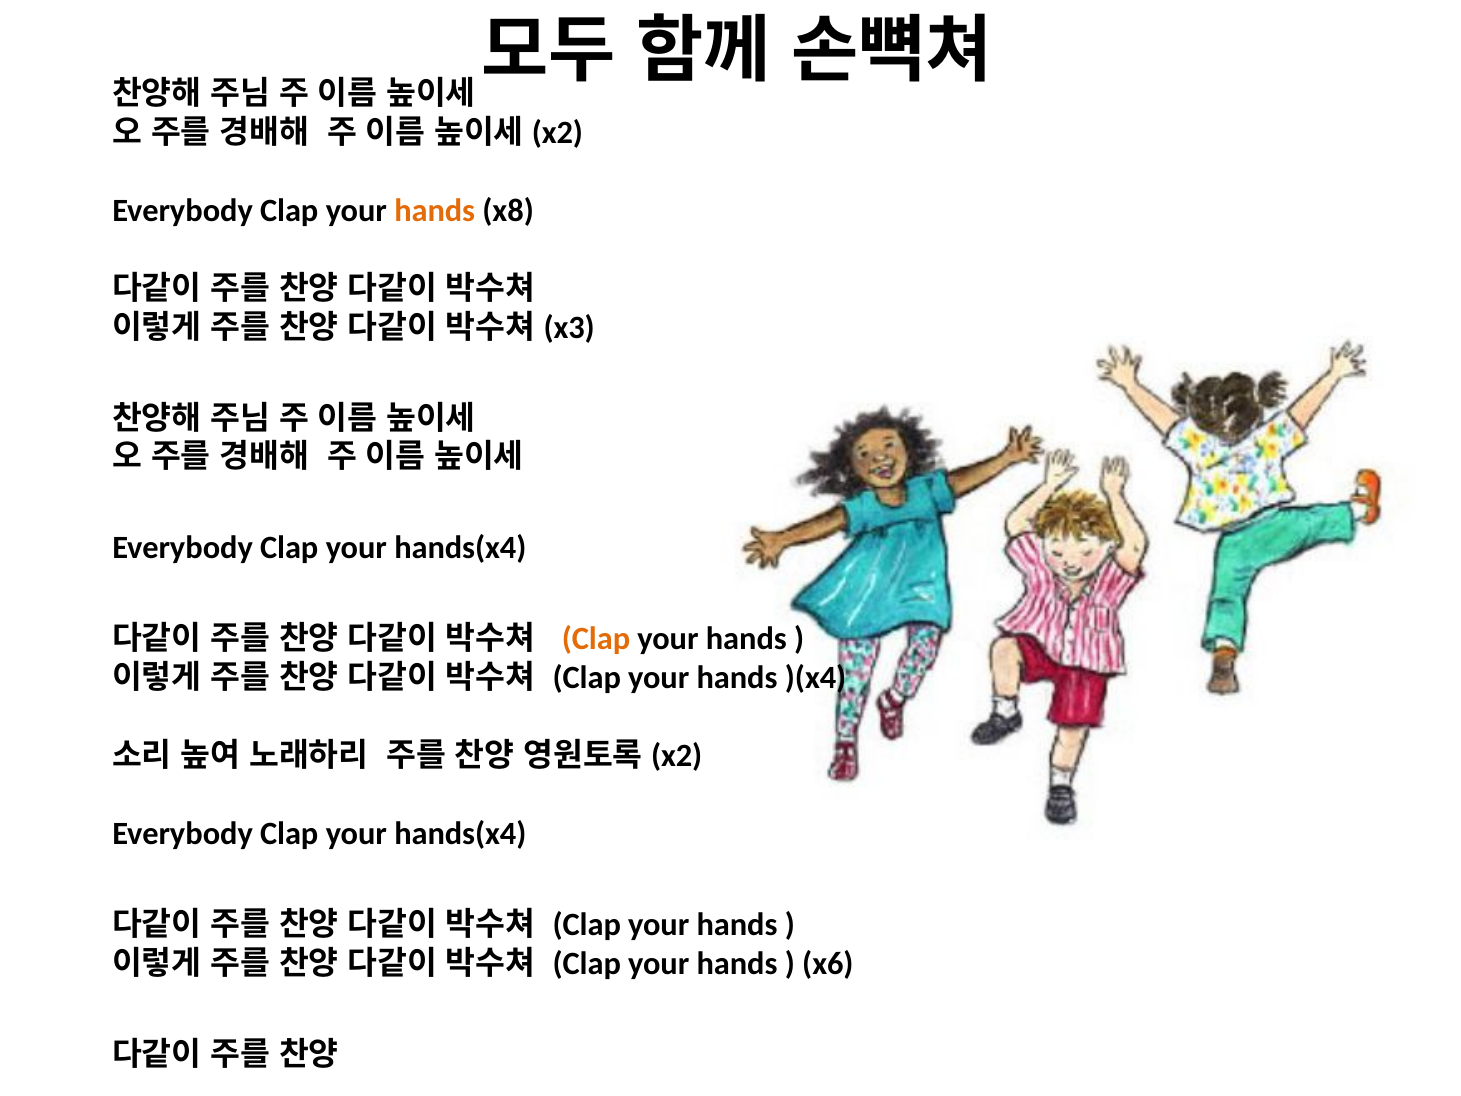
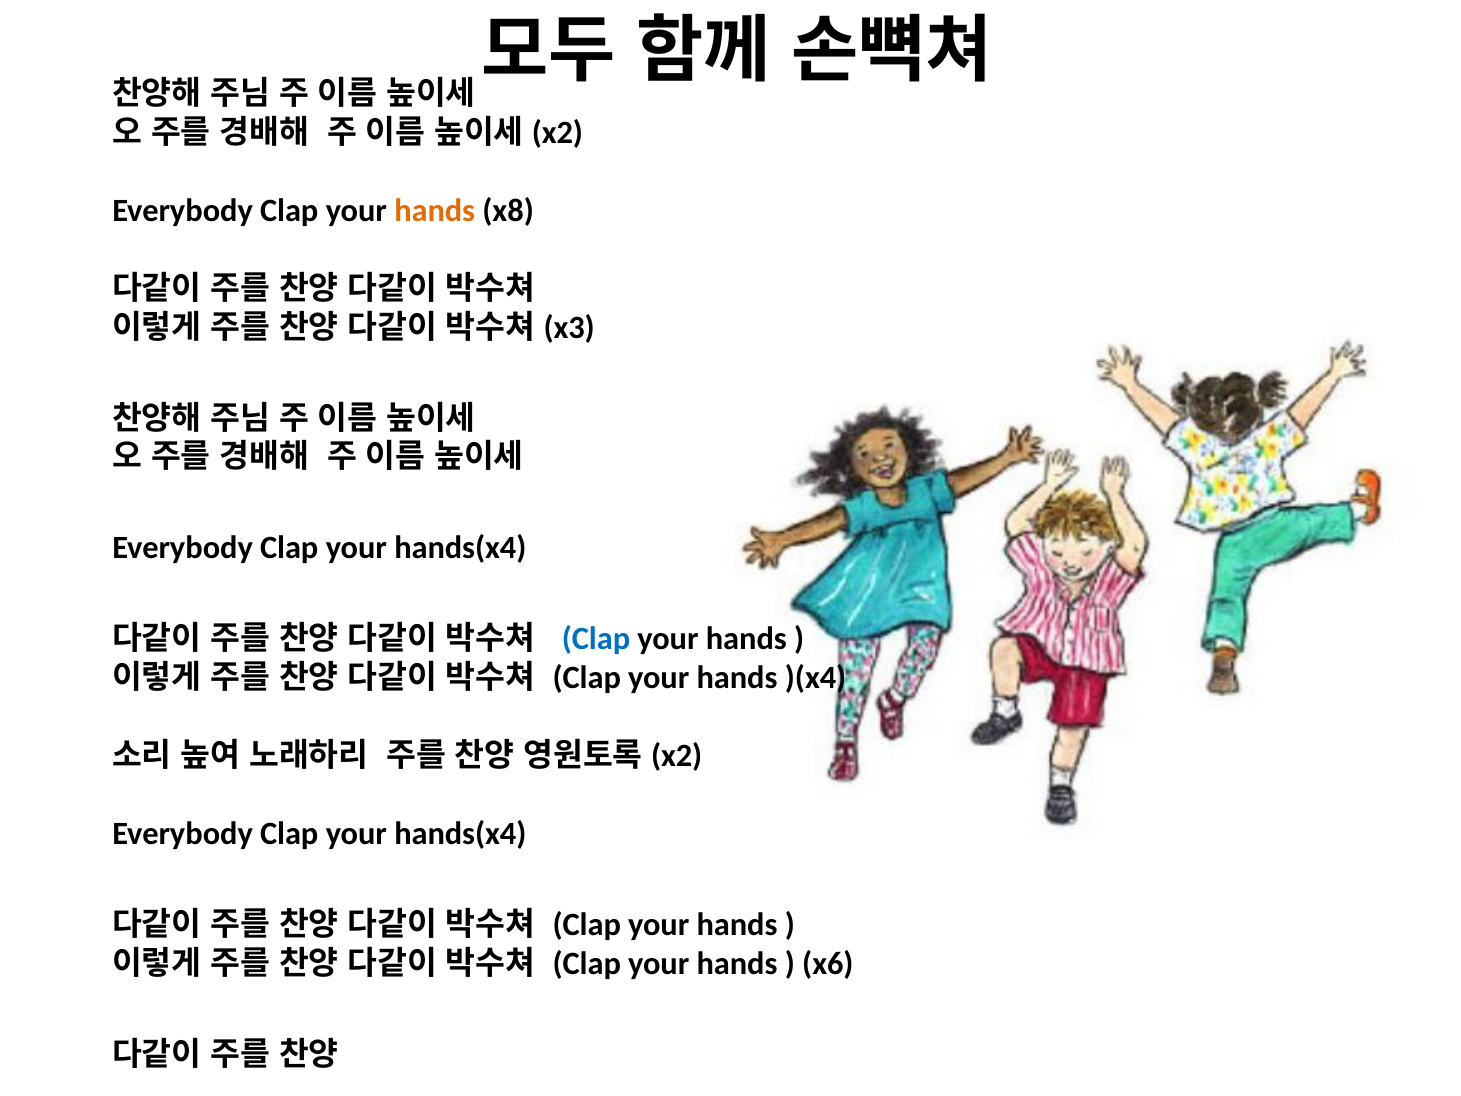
Clap colour: orange -> blue (596, 639)
